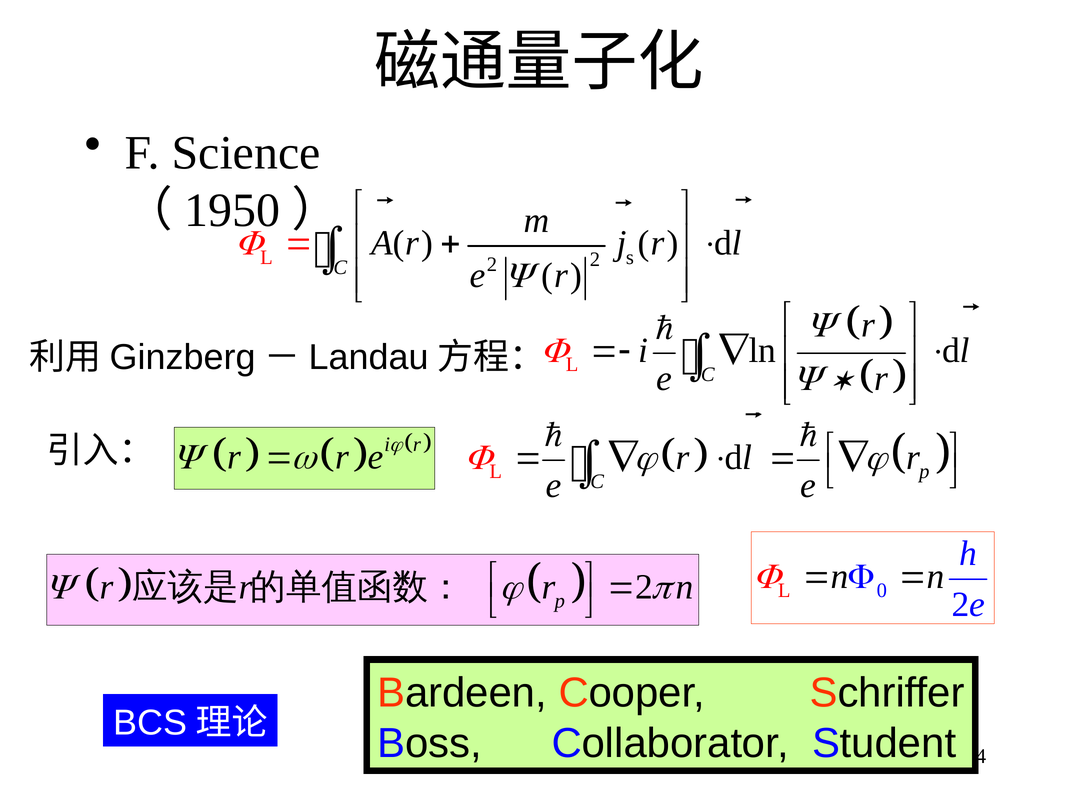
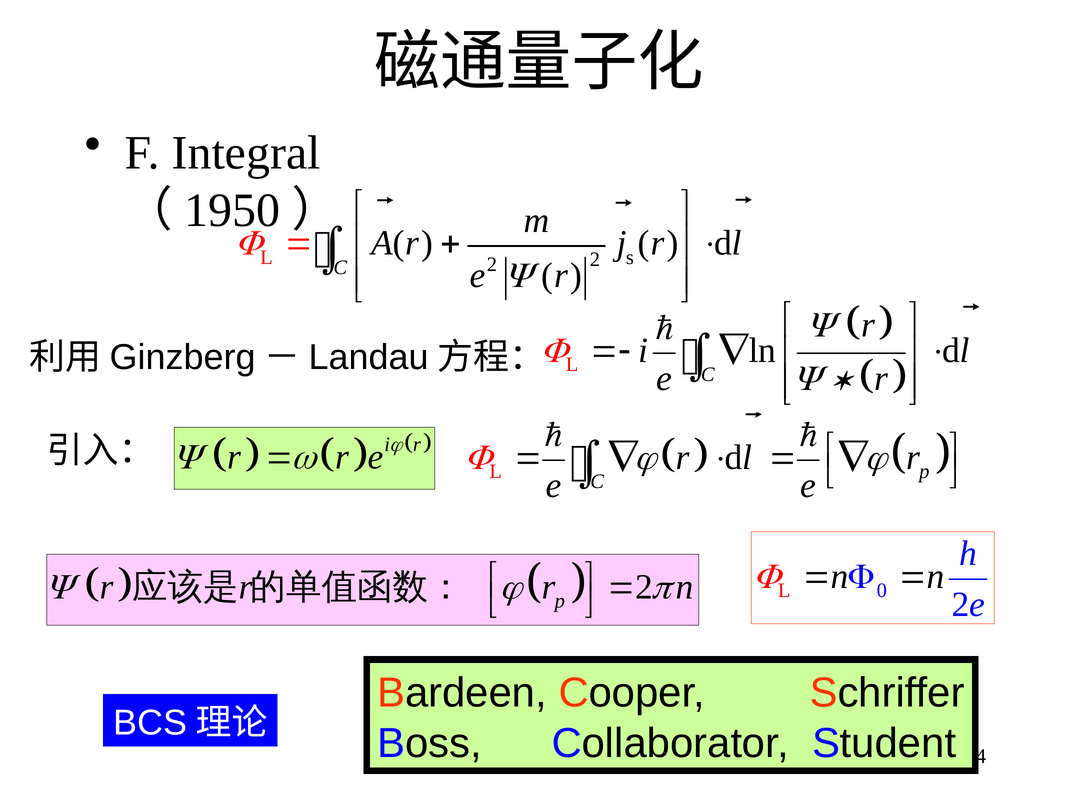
Science: Science -> Integral (246, 153)
